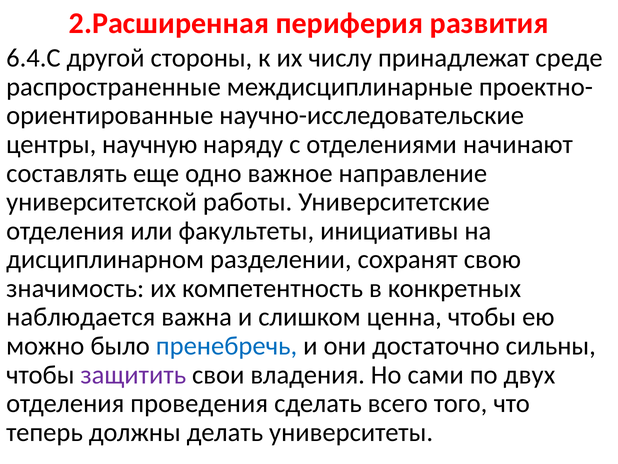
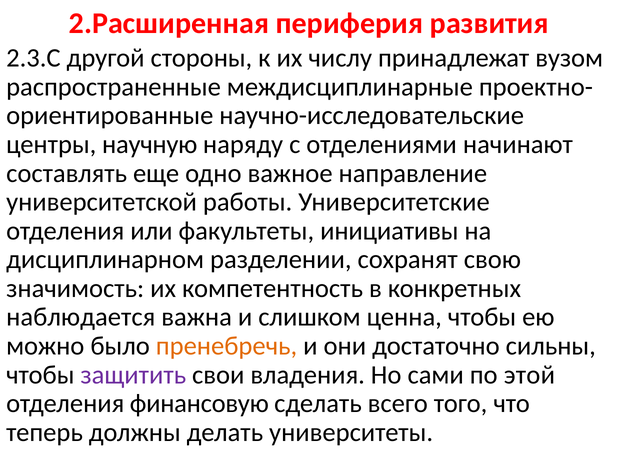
6.4.С: 6.4.С -> 2.3.С (33, 58)
среде: среде -> вузом (569, 58)
пренебречь colour: blue -> orange (227, 346)
двух: двух -> этой (529, 374)
проведения: проведения -> финансовую (199, 403)
